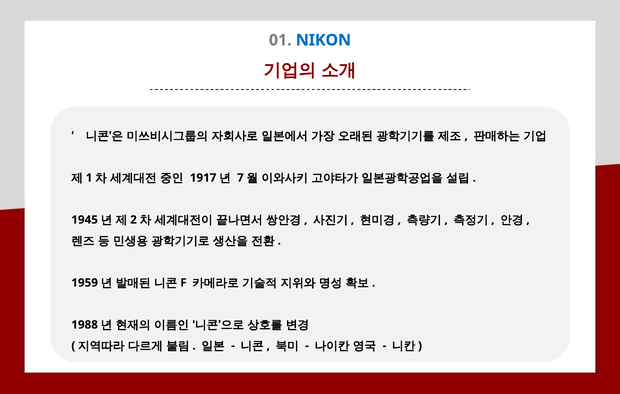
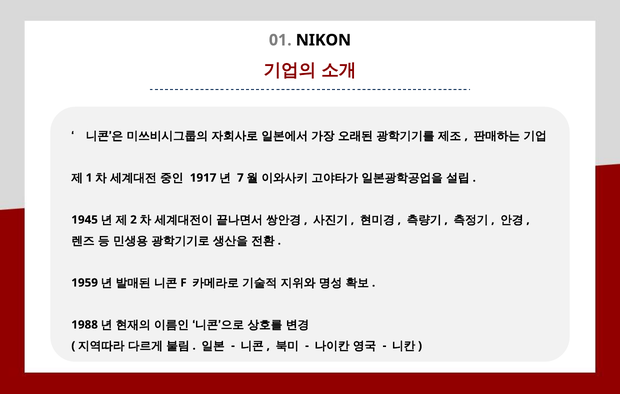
NIKON colour: blue -> black (323, 40)
